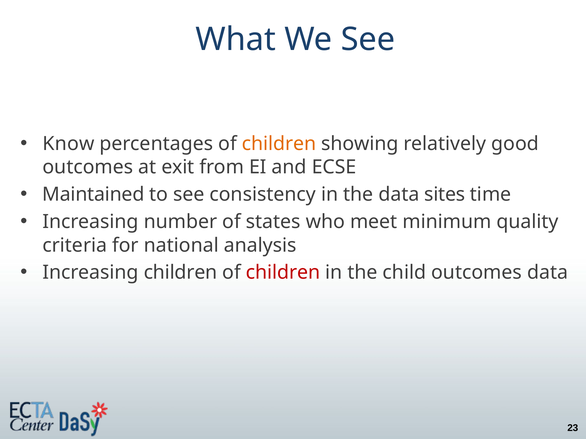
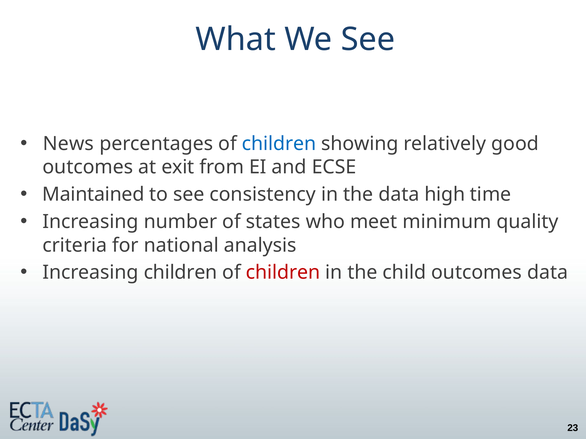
Know: Know -> News (68, 144)
children colour: orange -> blue (279, 144)
sites: sites -> high (445, 195)
